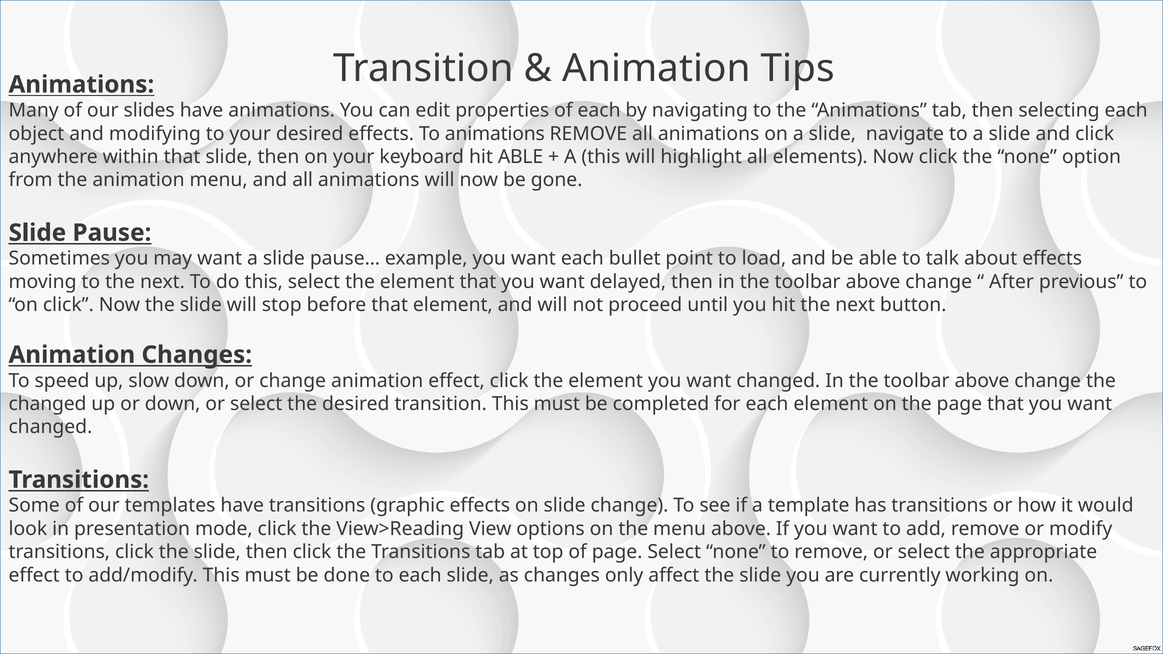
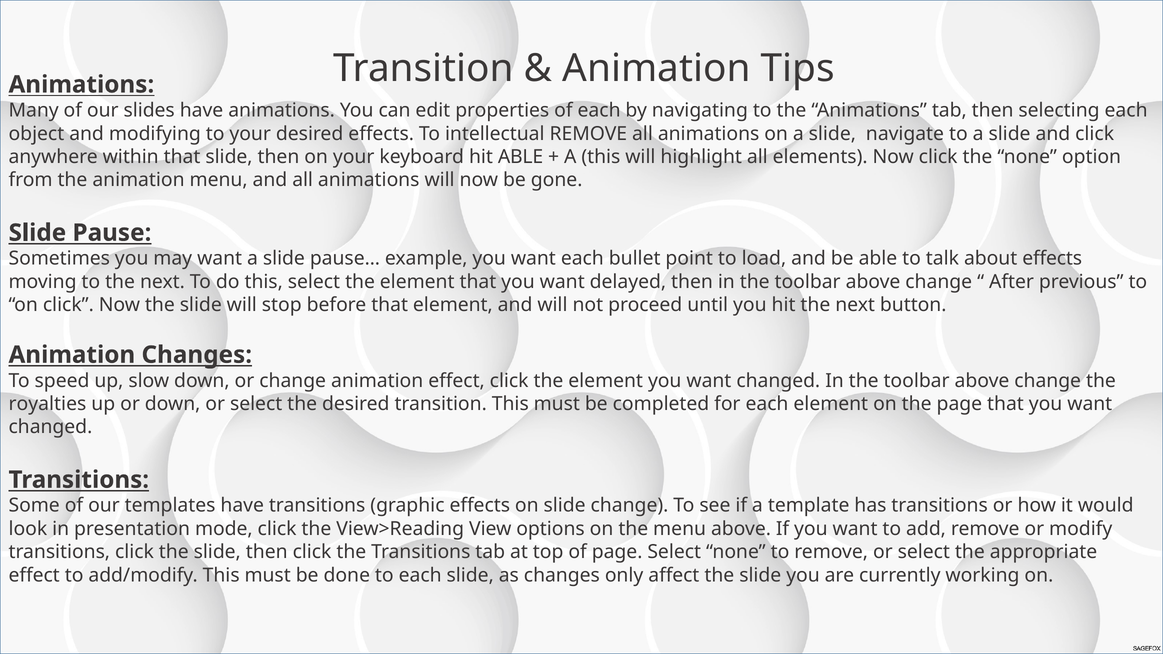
To animations: animations -> intellectual (495, 134)
changed: changed -> royalties (47, 404)
